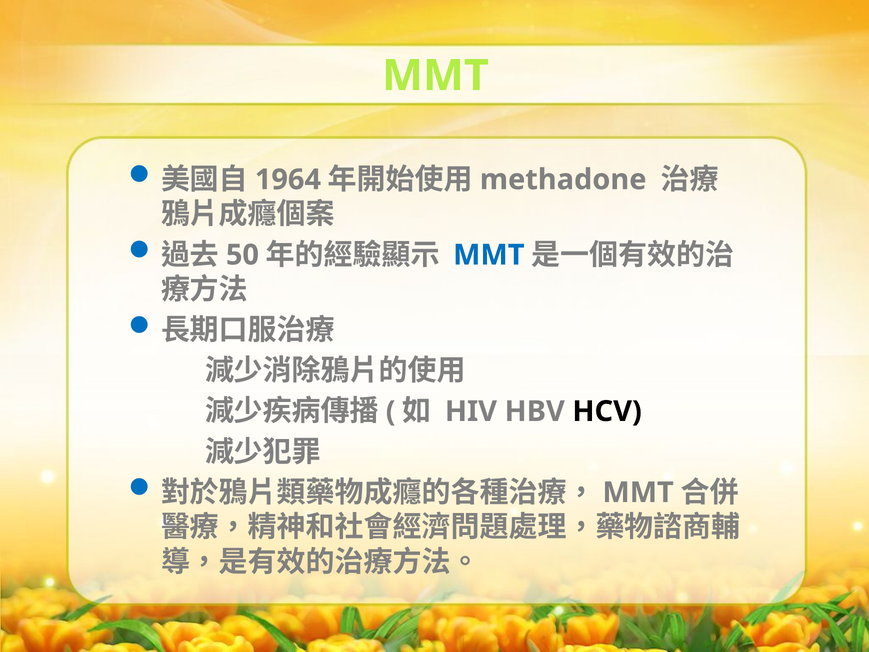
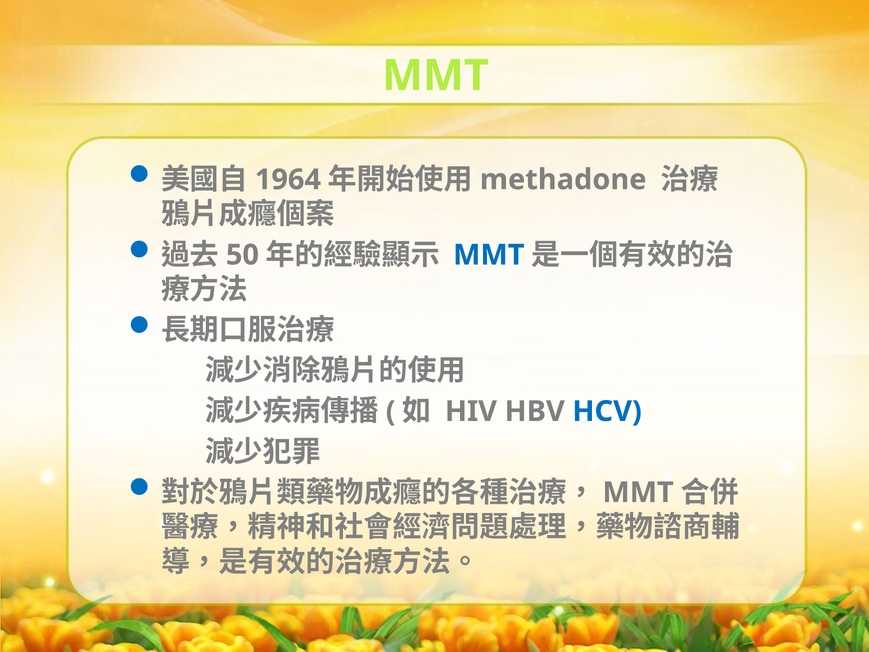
HCV colour: black -> blue (607, 411)
